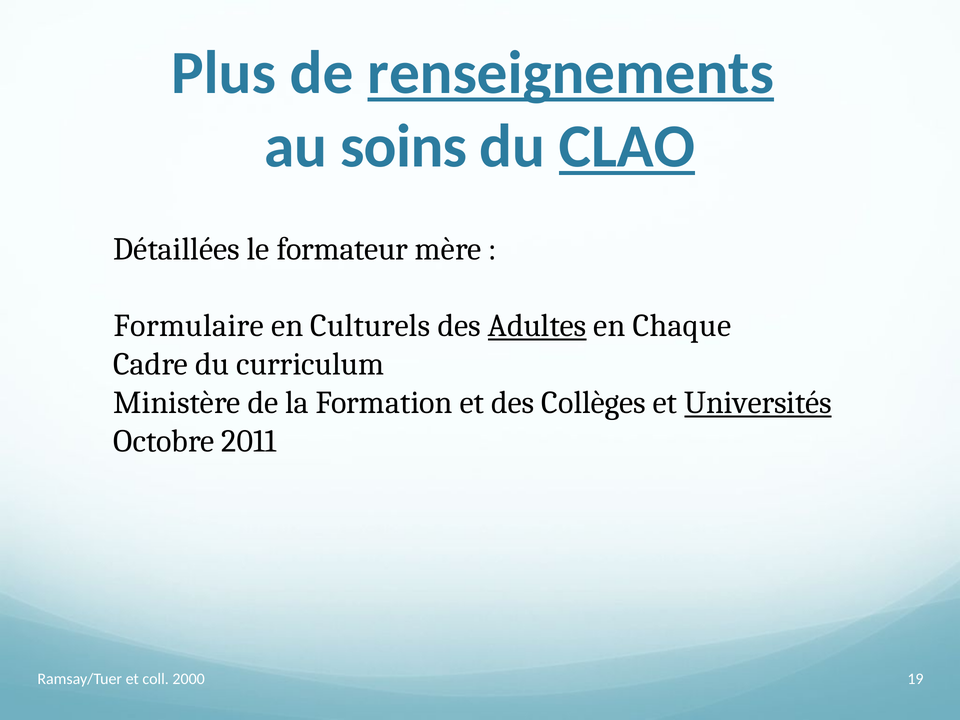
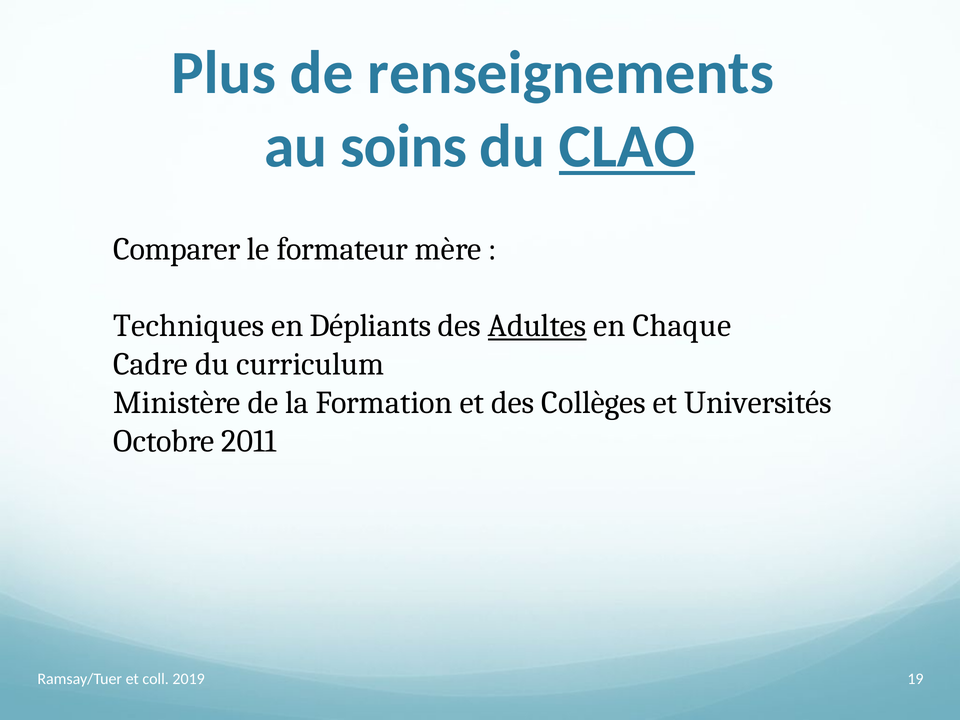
renseignements underline: present -> none (571, 73)
Détaillées: Détaillées -> Comparer (177, 249)
Formulaire: Formulaire -> Techniques (189, 326)
Culturels: Culturels -> Dépliants (371, 326)
Universités underline: present -> none (758, 403)
2000: 2000 -> 2019 (189, 679)
